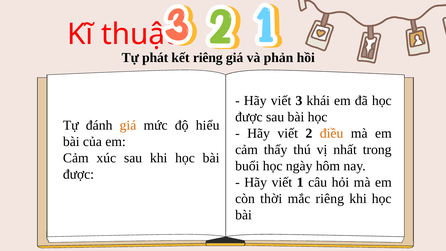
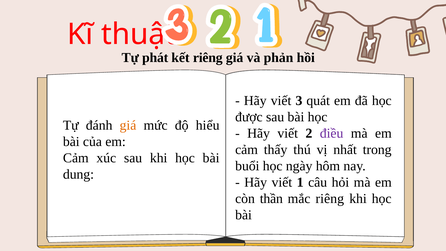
khái: khái -> quát (318, 100)
điều colour: orange -> purple (332, 133)
được: được -> dung (78, 174)
thời: thời -> thần (271, 199)
